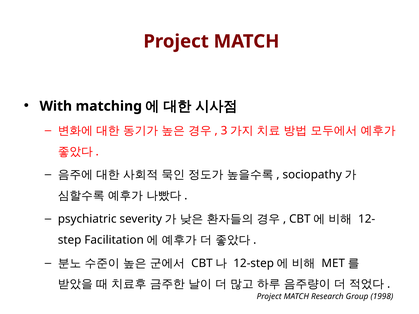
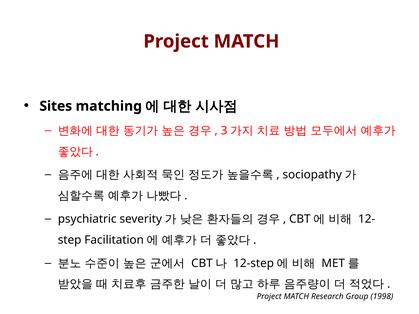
With: With -> Sites (56, 106)
